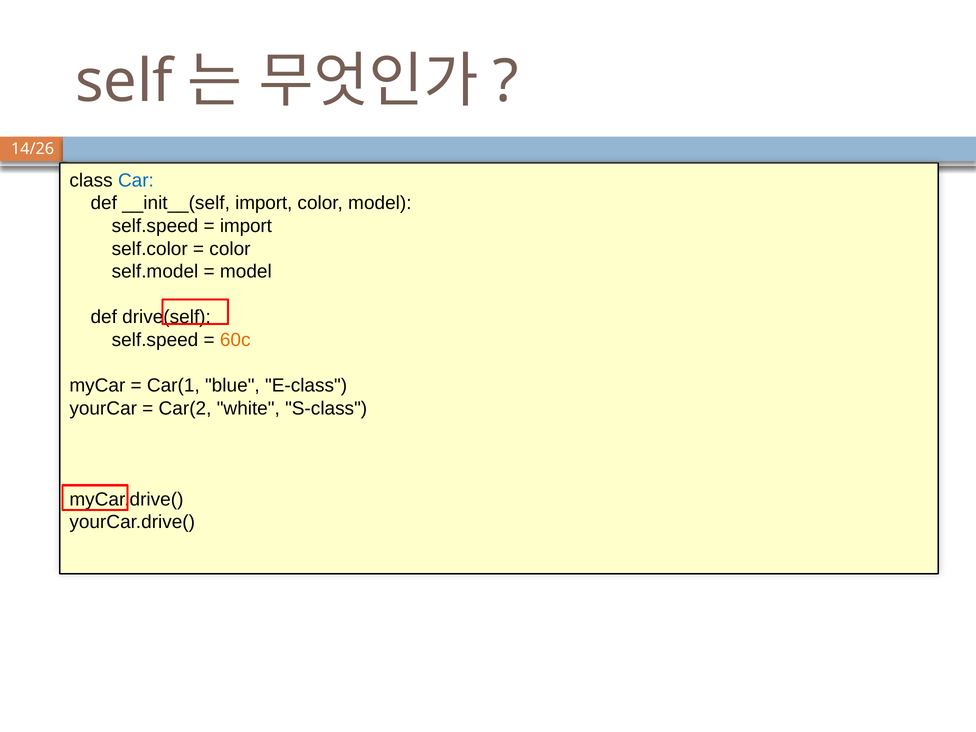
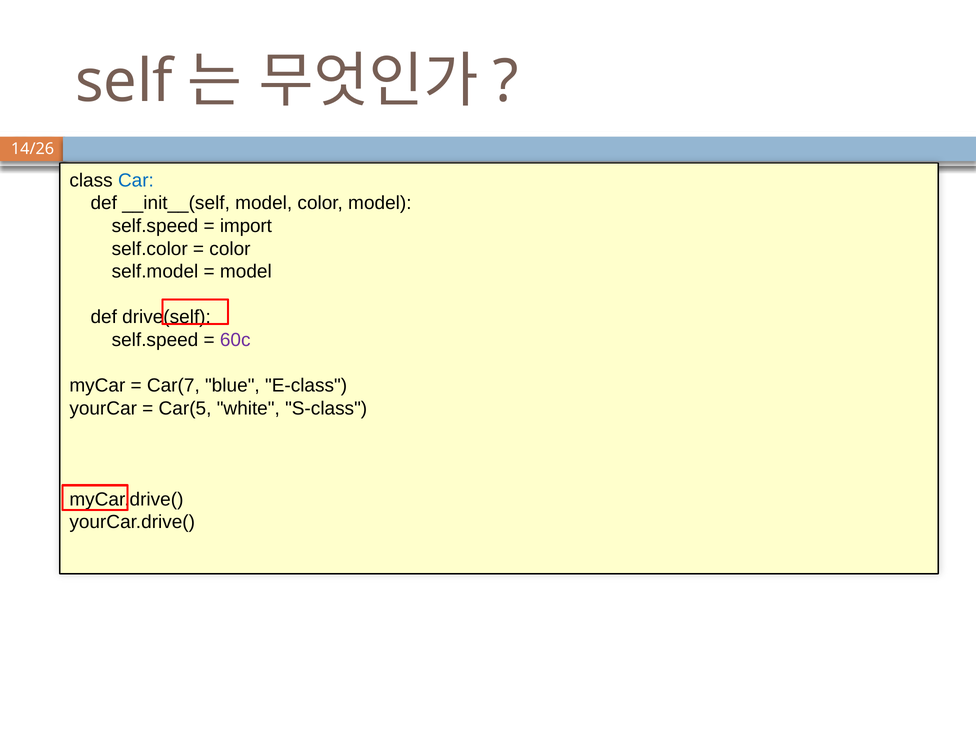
__init__(self import: import -> model (264, 203)
60c colour: orange -> purple (235, 340)
Car(1: Car(1 -> Car(7 (173, 386)
Car(2: Car(2 -> Car(5 (185, 408)
